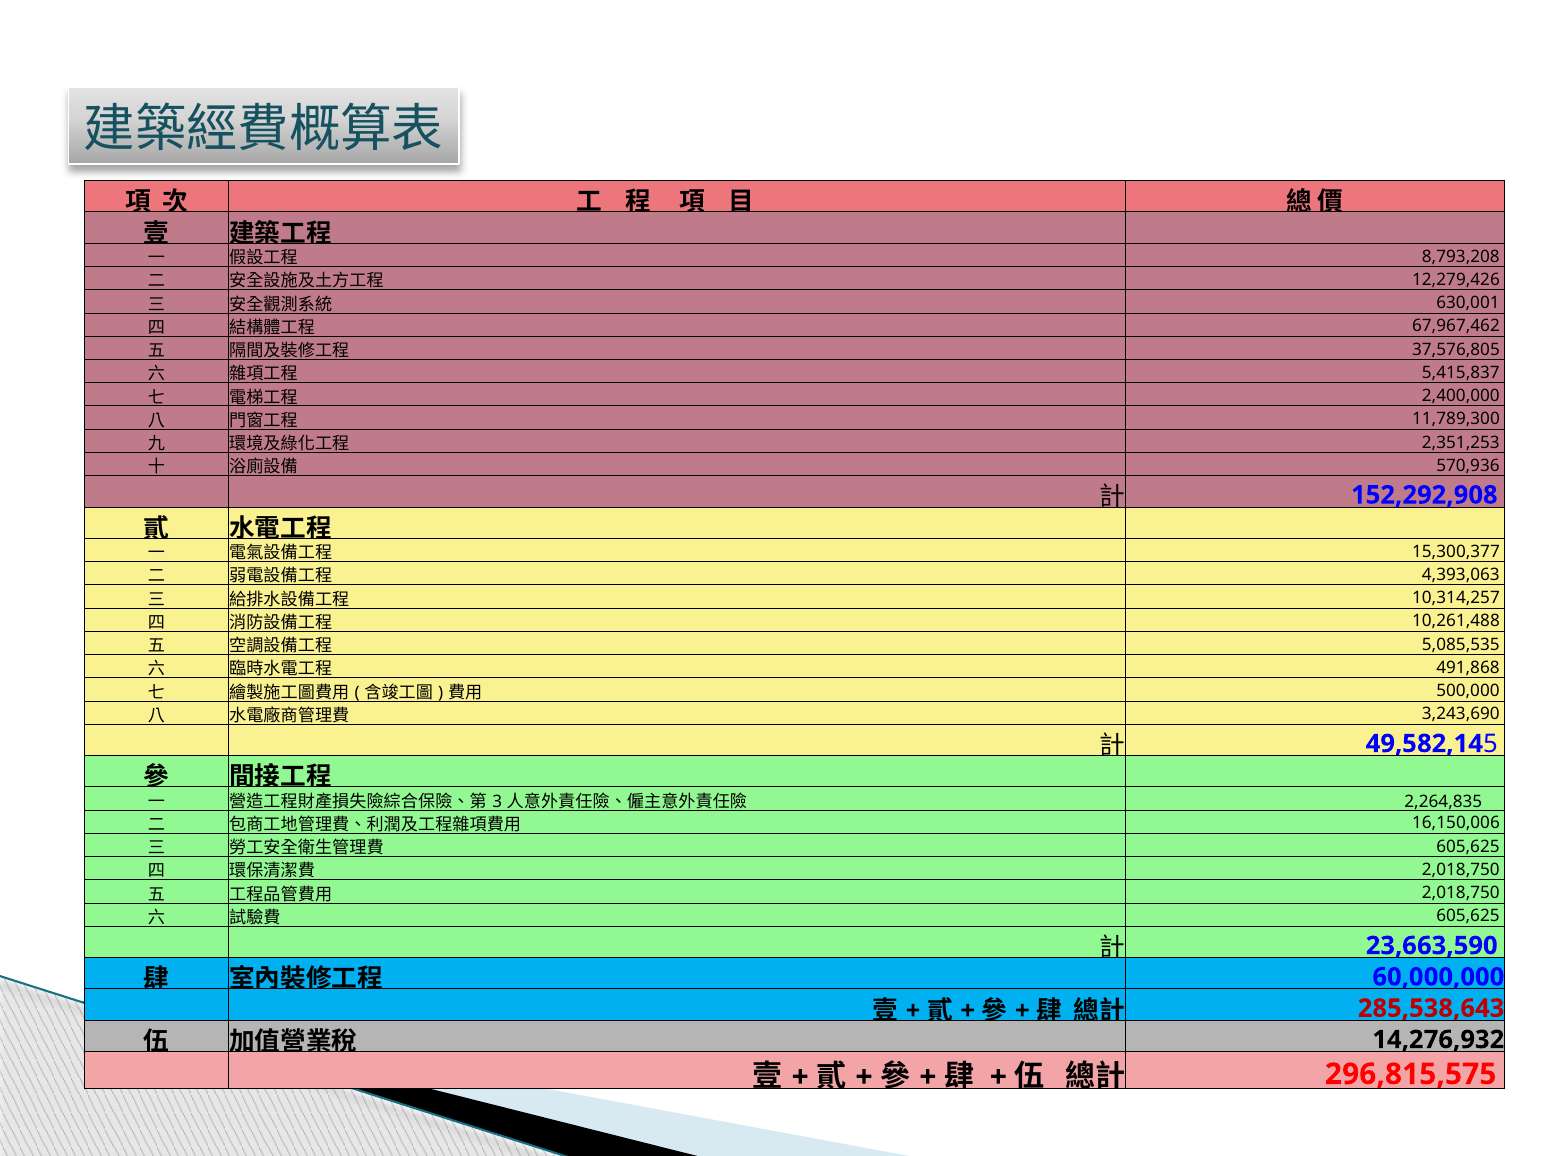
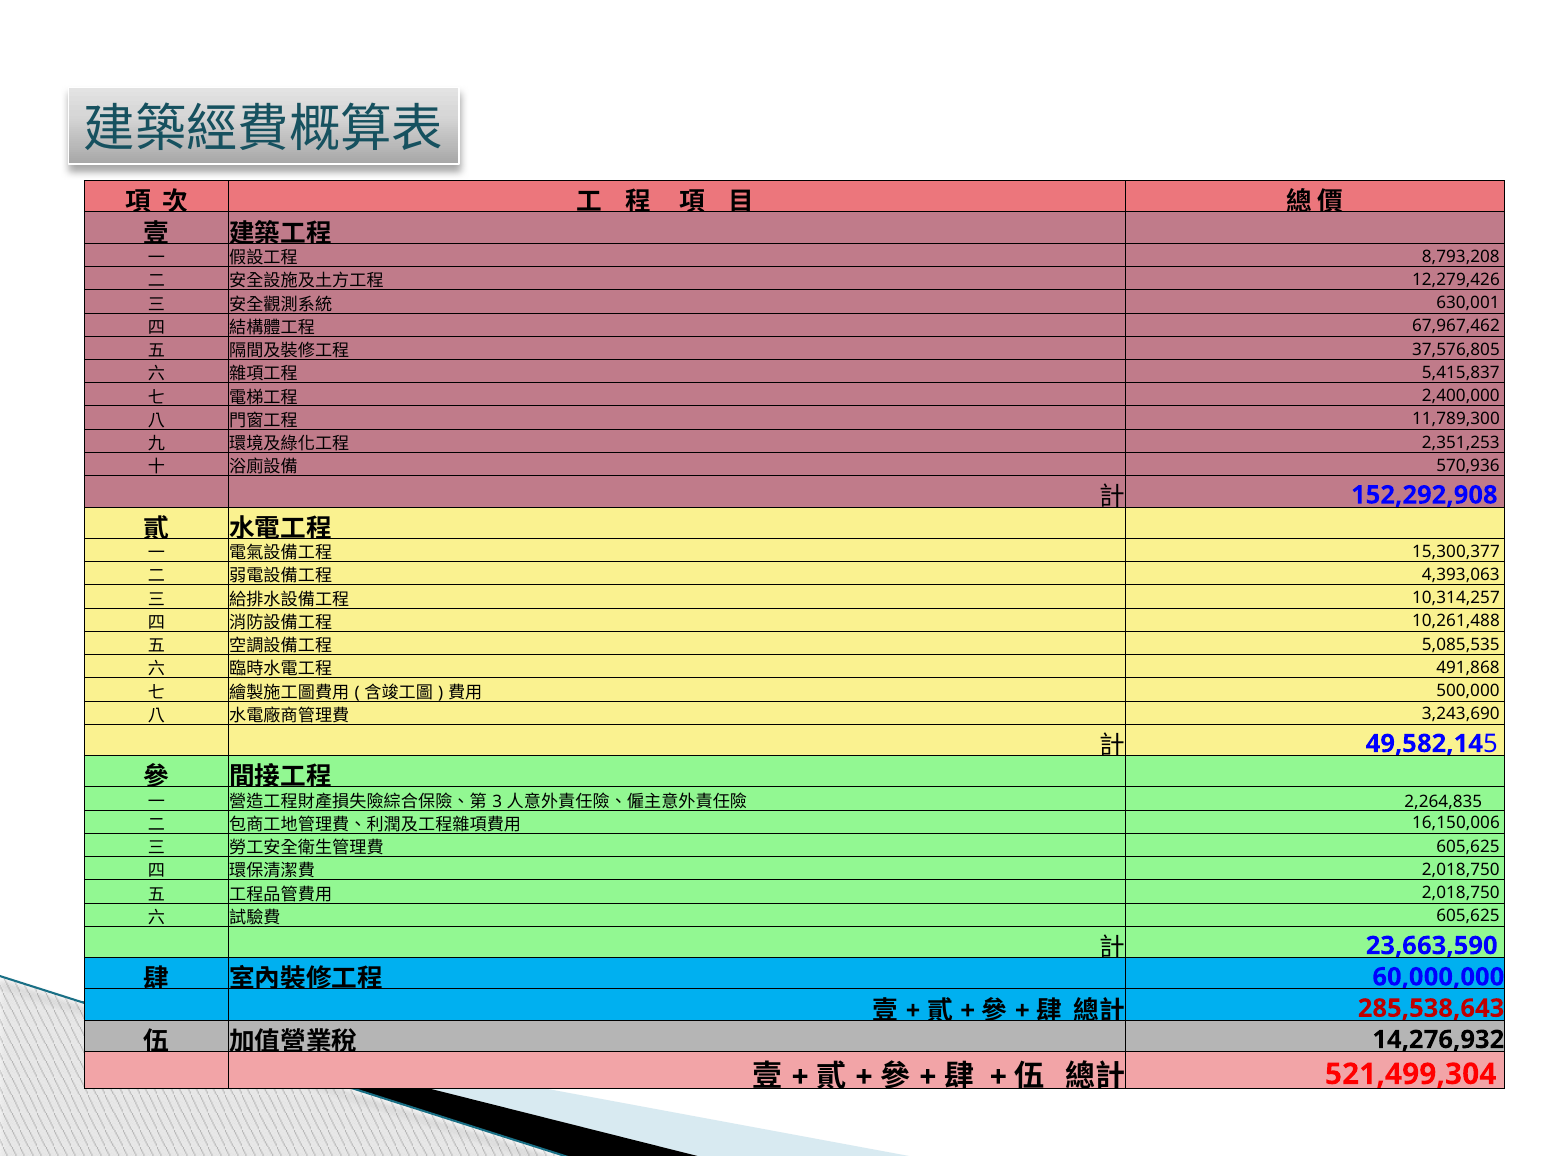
296,815,575: 296,815,575 -> 521,499,304 (1411, 1074)
